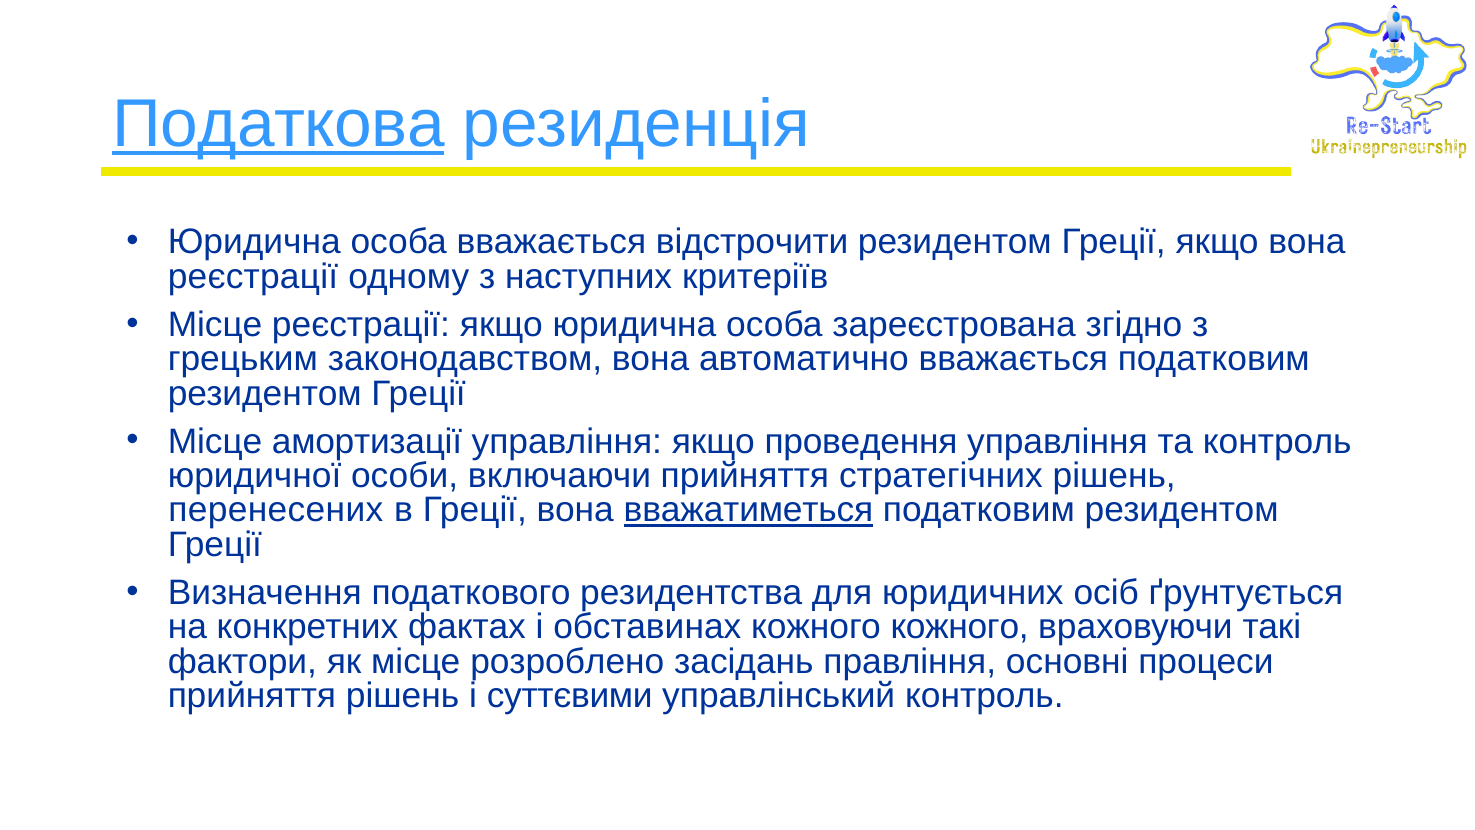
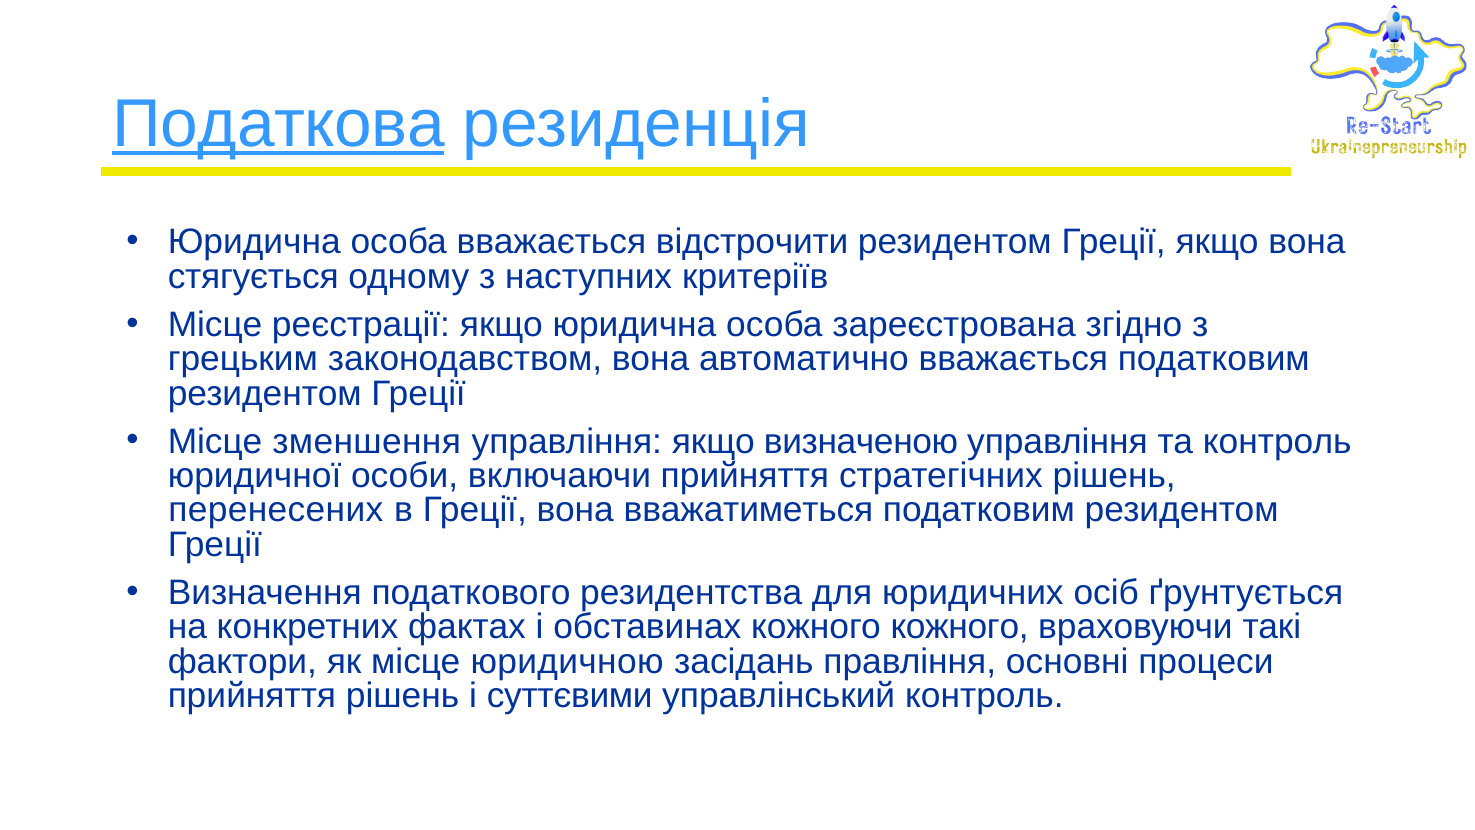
реєстрації: реєстрації -> стягується (253, 277)
амортизації: амортизації -> зменшення (367, 441)
проведення: проведення -> визначеною (861, 441)
вважатиметься underline: present -> none (748, 510)
розроблено: розроблено -> юридичною (567, 661)
